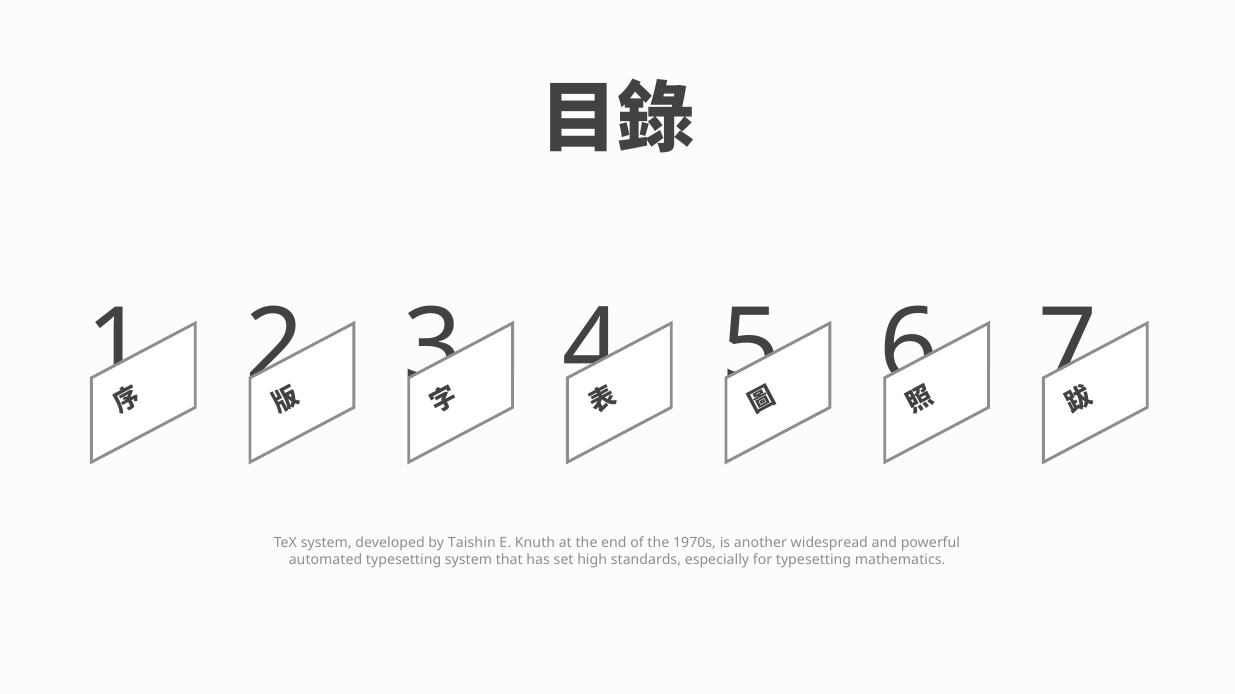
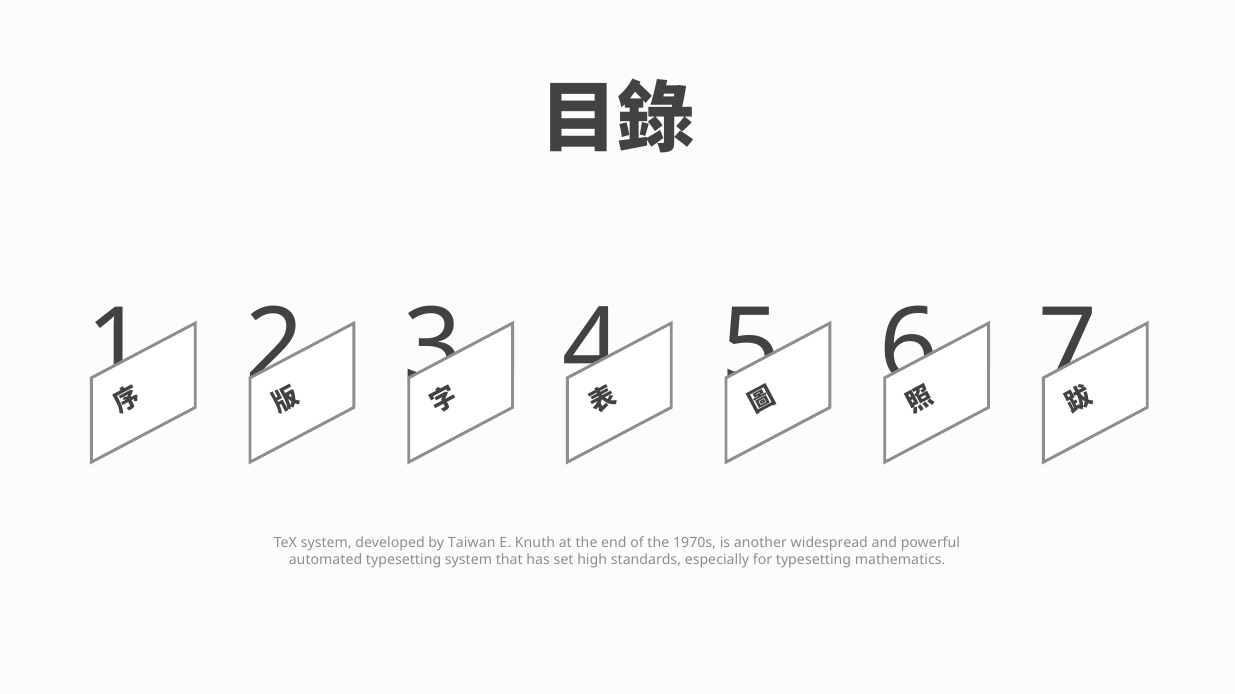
Taishin: Taishin -> Taiwan (472, 543)
